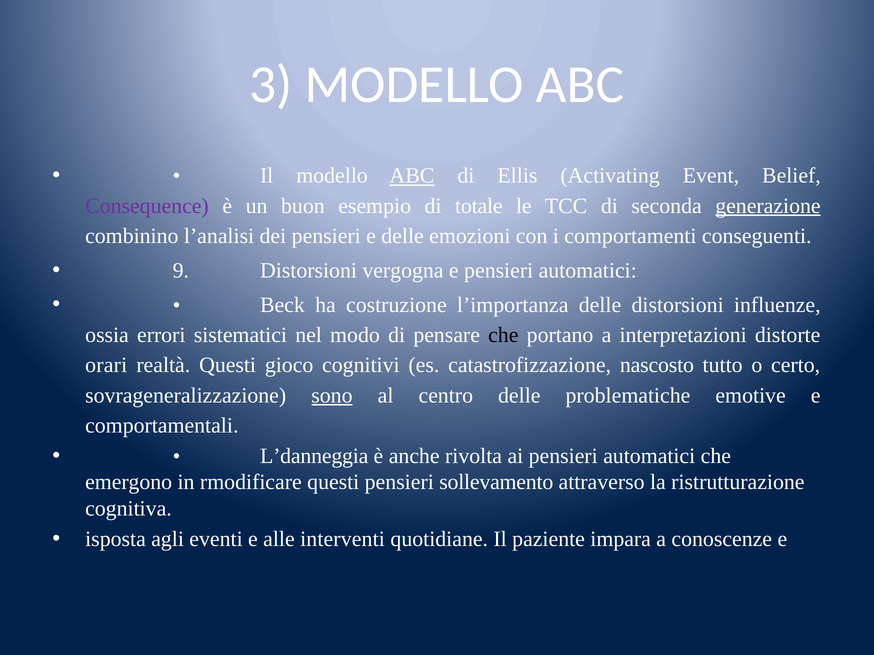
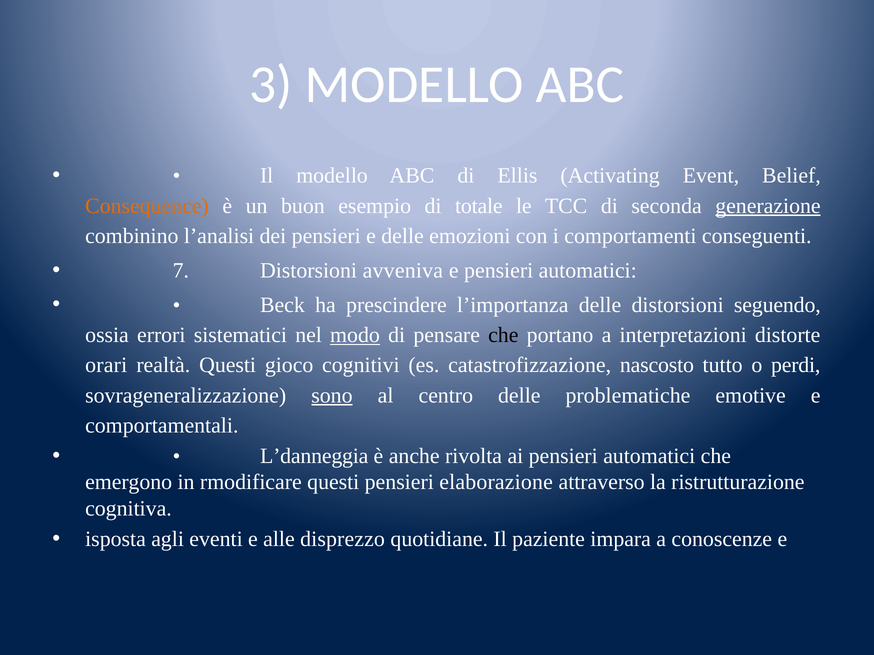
ABC underline: present -> none (412, 176)
Consequence colour: purple -> orange (147, 206)
9: 9 -> 7 (181, 271)
vergogna: vergogna -> avveniva (403, 271)
costruzione: costruzione -> prescindere (396, 305)
influenze: influenze -> seguendo (777, 305)
modo underline: none -> present (355, 335)
certo: certo -> perdi (796, 365)
sollevamento: sollevamento -> elaborazione (496, 483)
interventi: interventi -> disprezzo (343, 539)
